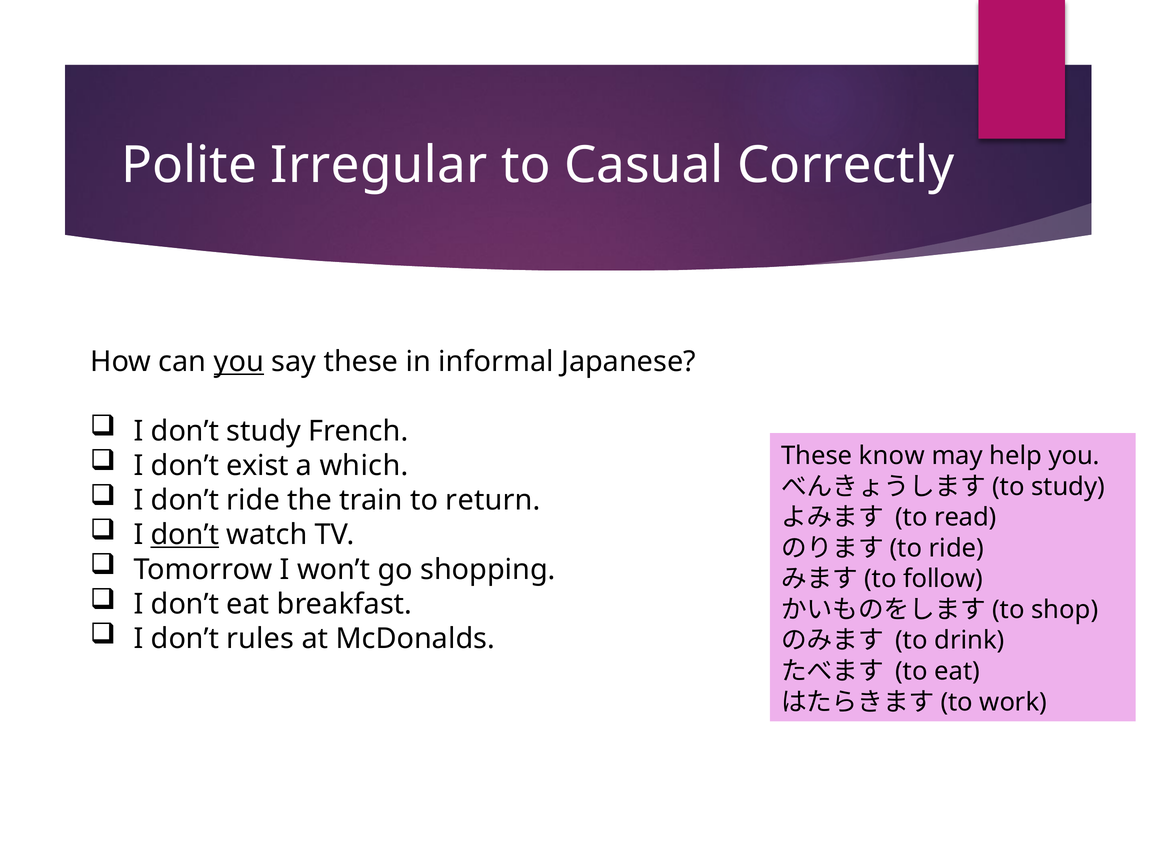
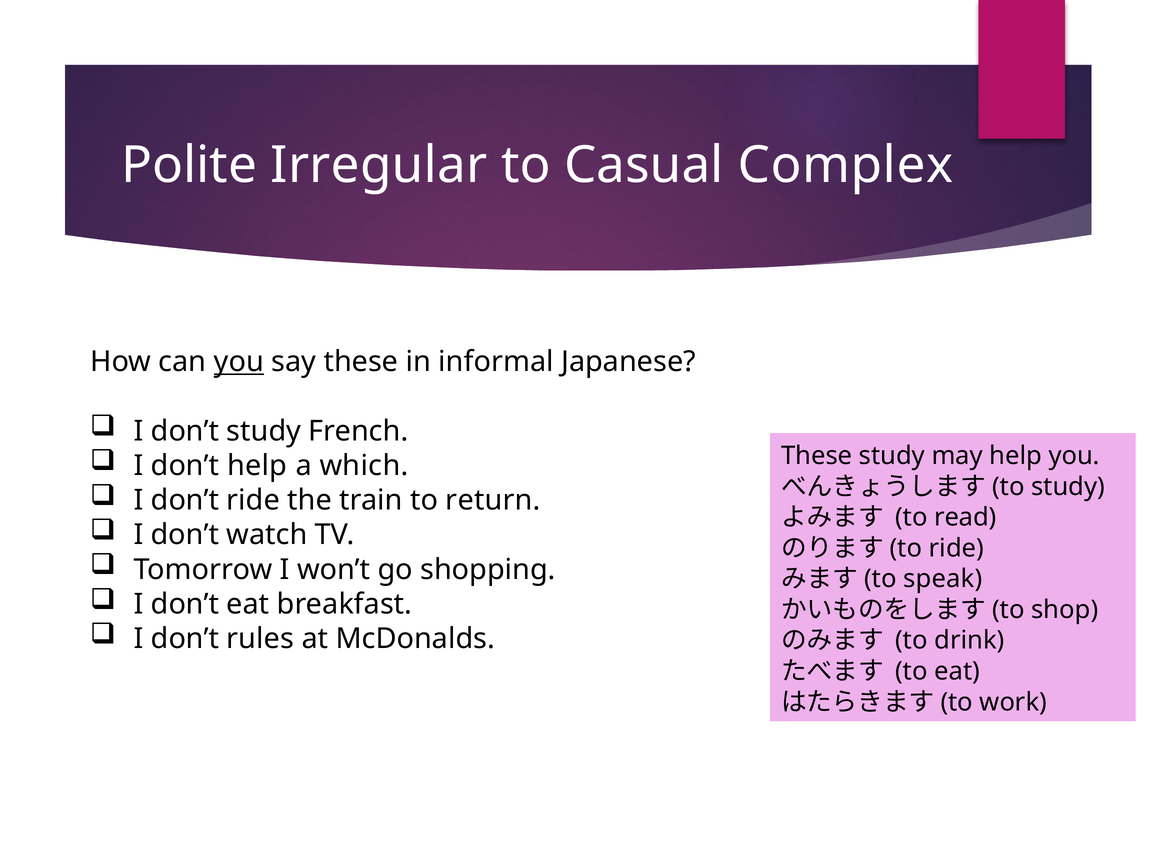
Correctly: Correctly -> Complex (845, 165)
These know: know -> study (892, 456)
don’t exist: exist -> help (257, 466)
don’t underline: present -> none (185, 535)
follow: follow -> speak (943, 579)
